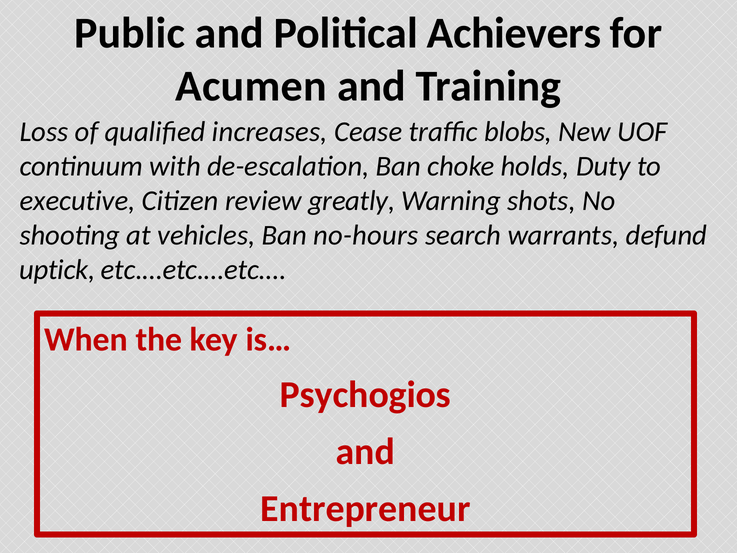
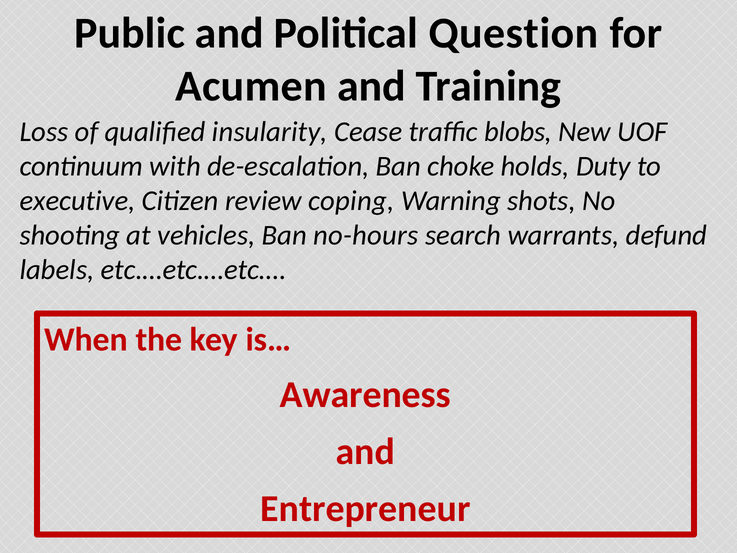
Achievers: Achievers -> Question (514, 33)
increases: increases -> insularity (270, 132)
greatly: greatly -> coping (351, 201)
uptick: uptick -> labels (57, 269)
Psychogios: Psychogios -> Awareness (365, 394)
